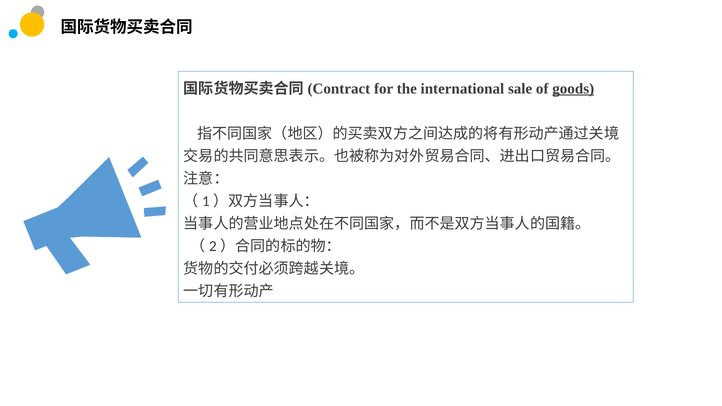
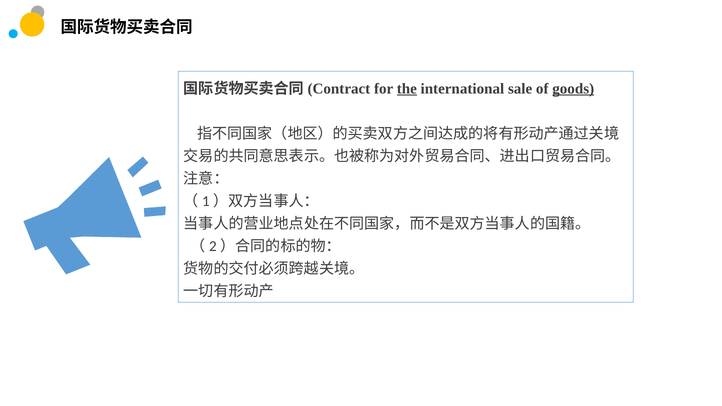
the underline: none -> present (407, 89)
